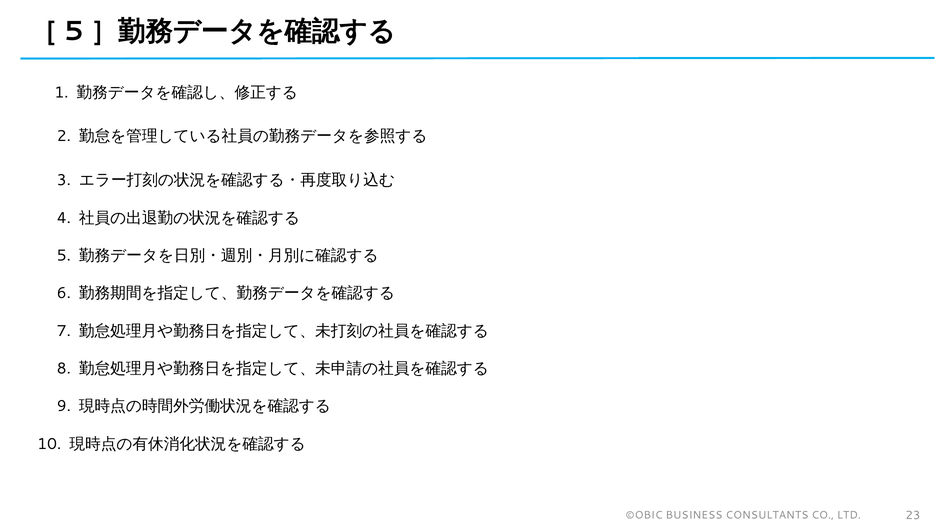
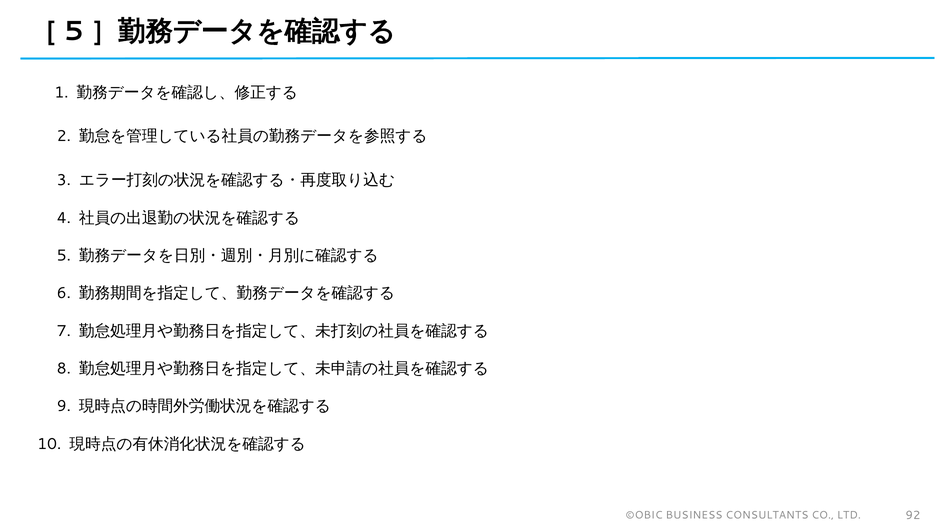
23: 23 -> 92 (913, 516)
